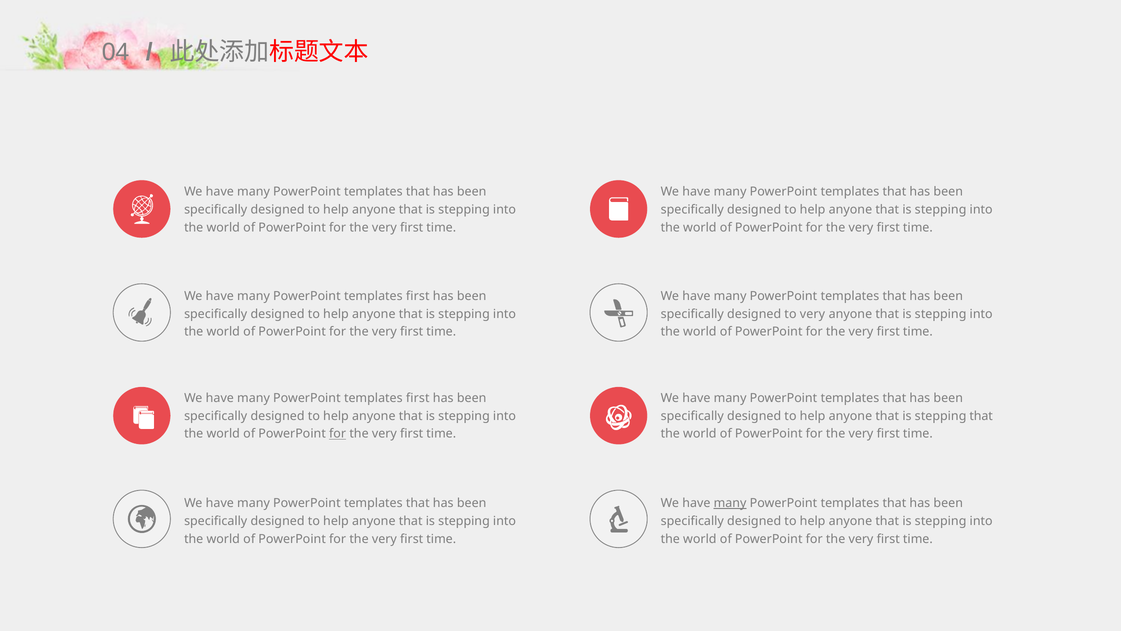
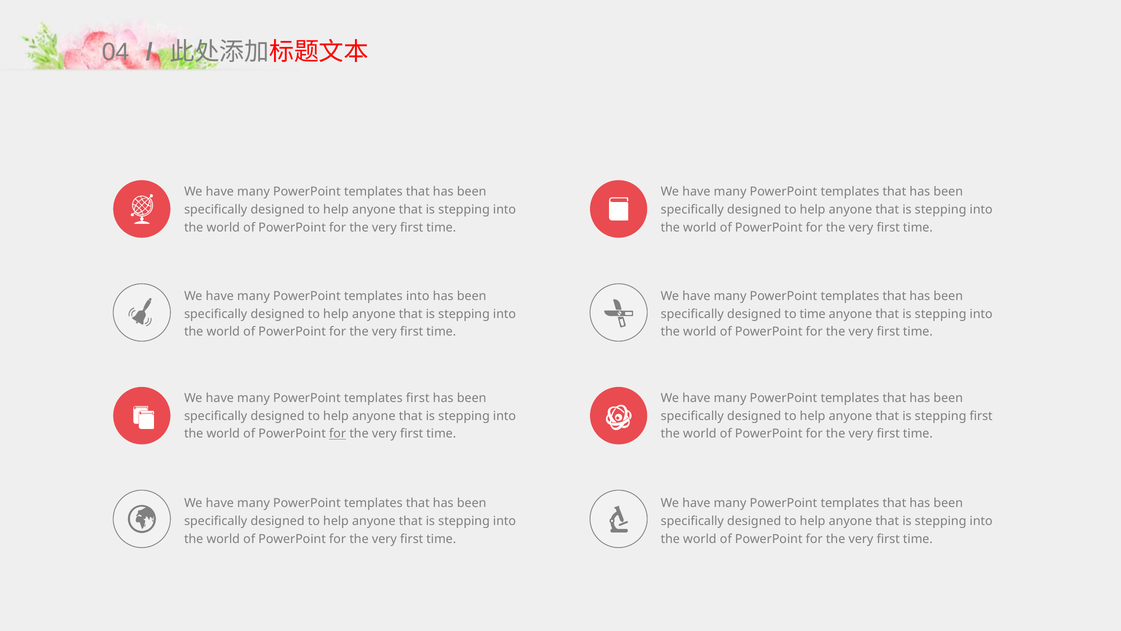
first: first -> into (418, 296)
to very: very -> time (813, 314)
stepping that: that -> first (981, 416)
many underline: present -> none (730, 503)
